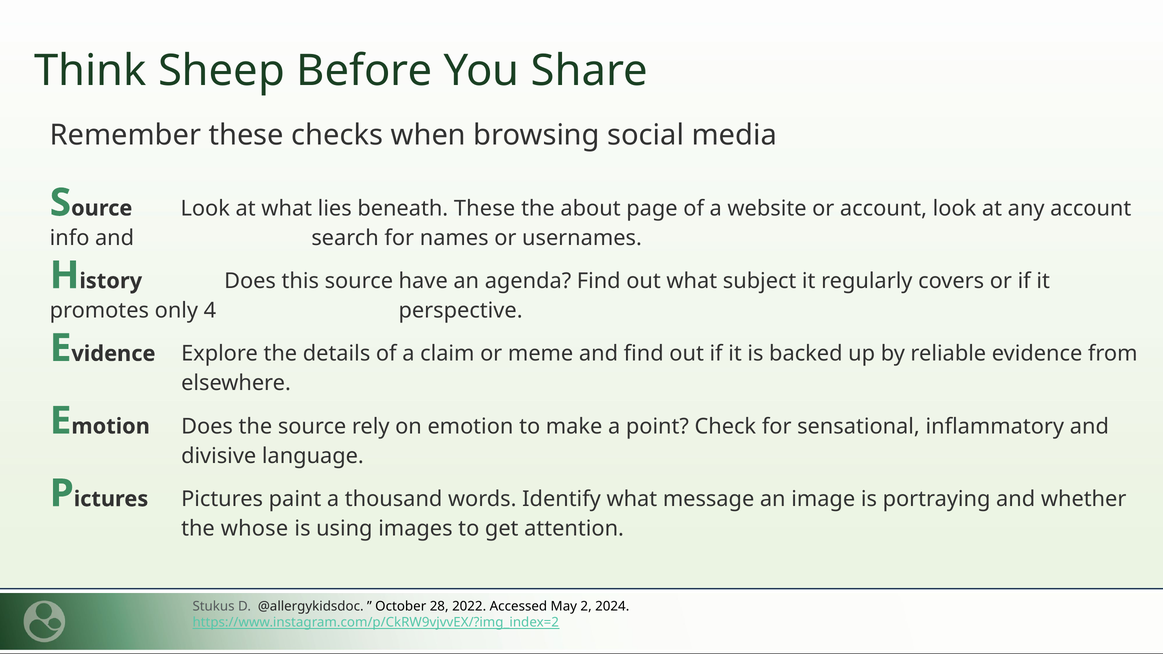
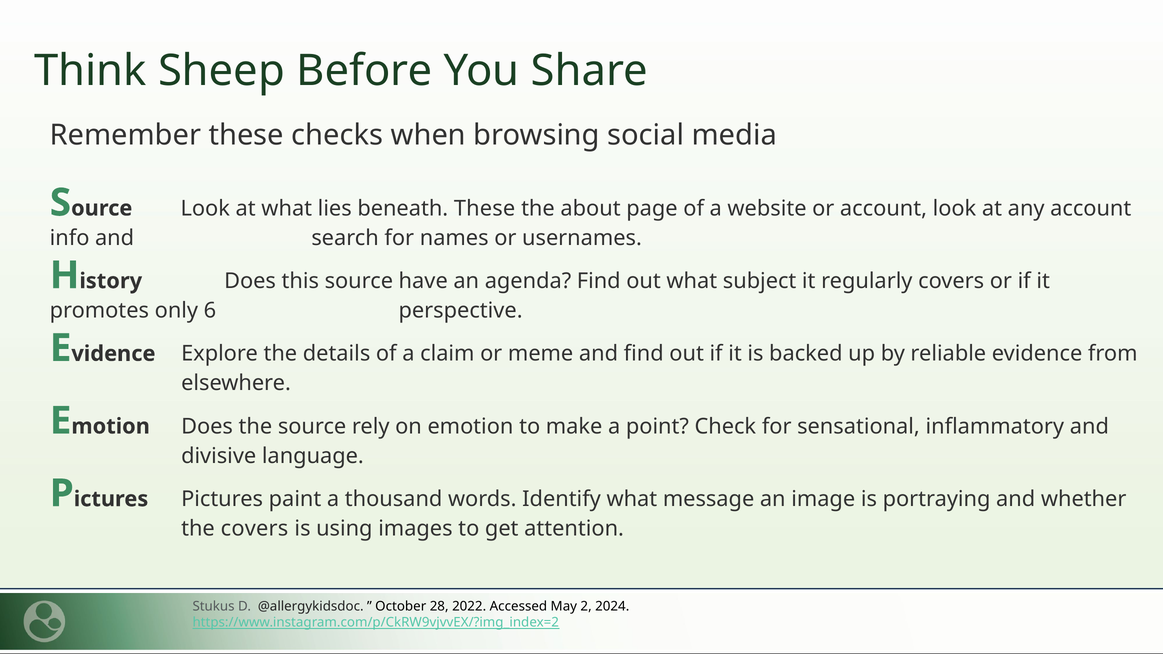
4: 4 -> 6 (210, 311)
the whose: whose -> covers (254, 529)
